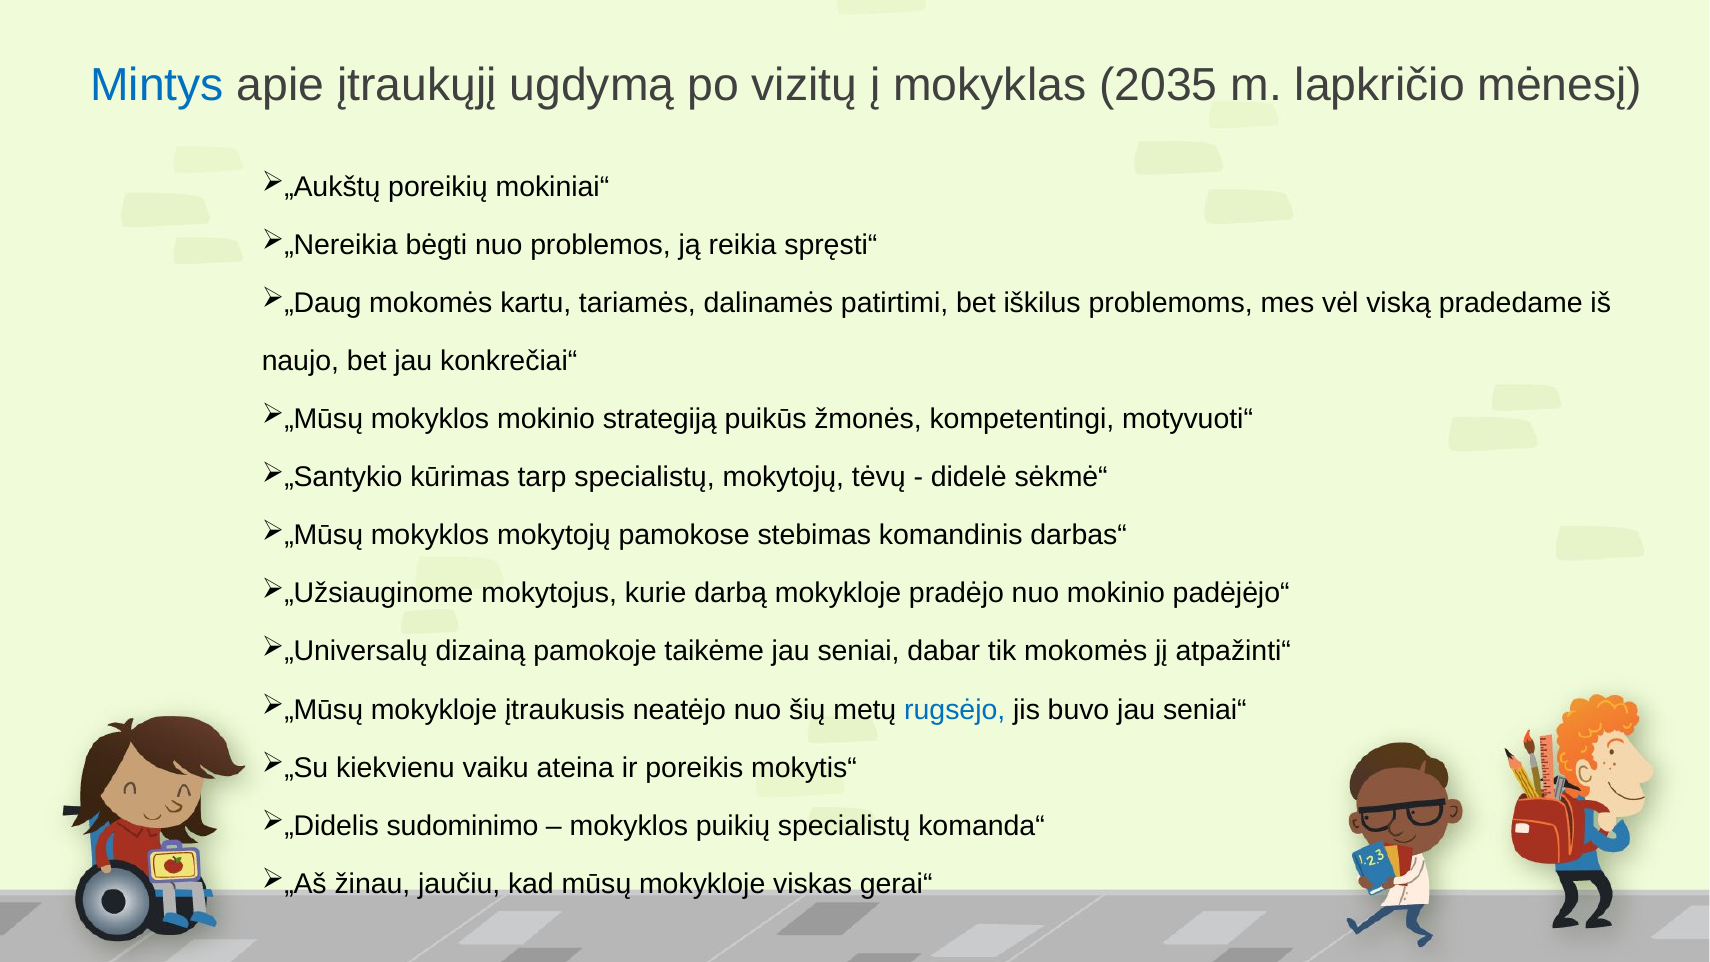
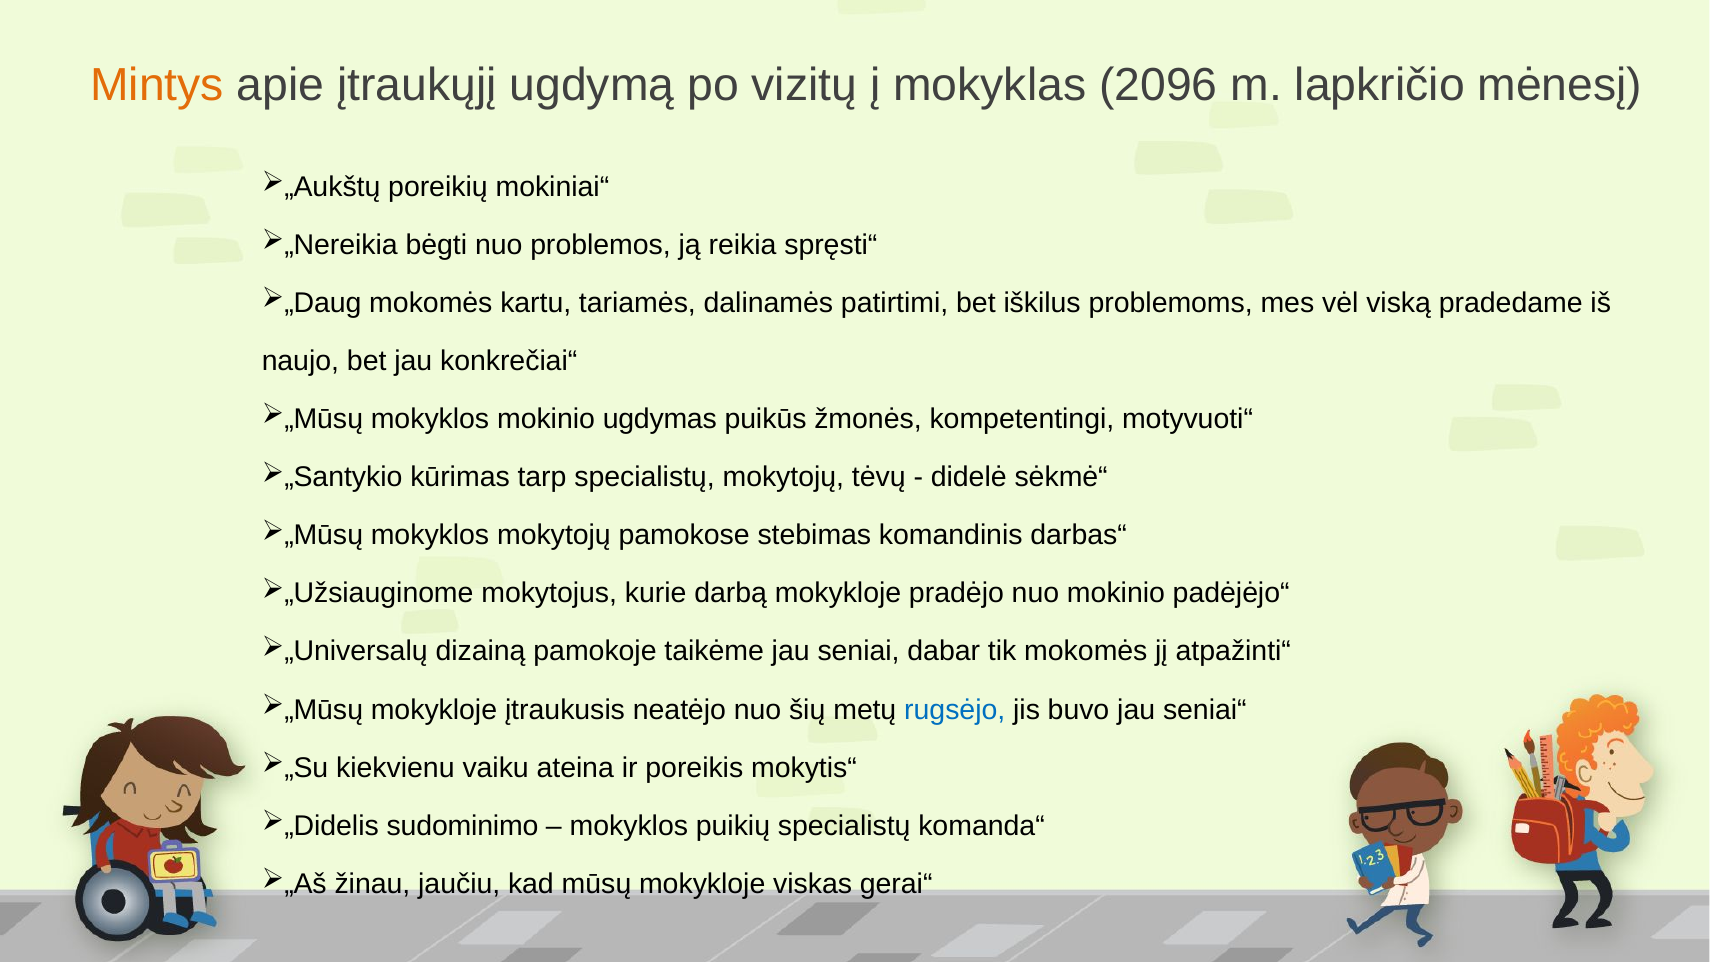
Mintys colour: blue -> orange (157, 86)
2035: 2035 -> 2096 (1158, 86)
strategiją: strategiją -> ugdymas (660, 419)
